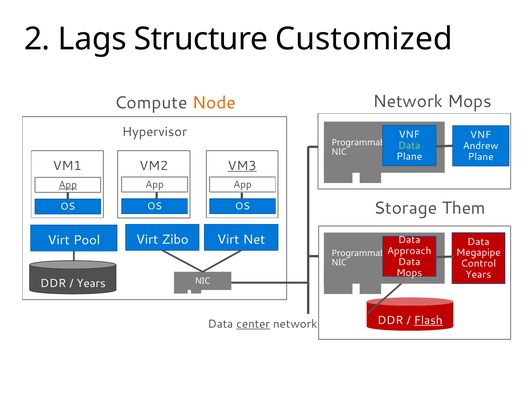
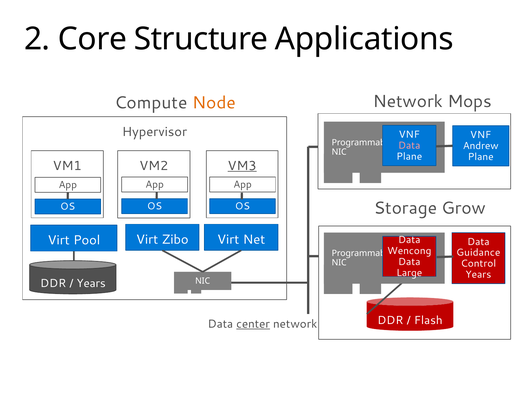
Lags: Lags -> Core (92, 39)
Customized: Customized -> Applications (364, 39)
Data colour: light green -> pink (409, 145)
App underline: present -> none (68, 184)
Them: Them -> Grow (464, 208)
Approach: Approach -> Wencong (409, 251)
Megapipe: Megapipe -> Guidance (478, 252)
Mops: Mops -> Large (409, 272)
Flash underline: present -> none (428, 320)
